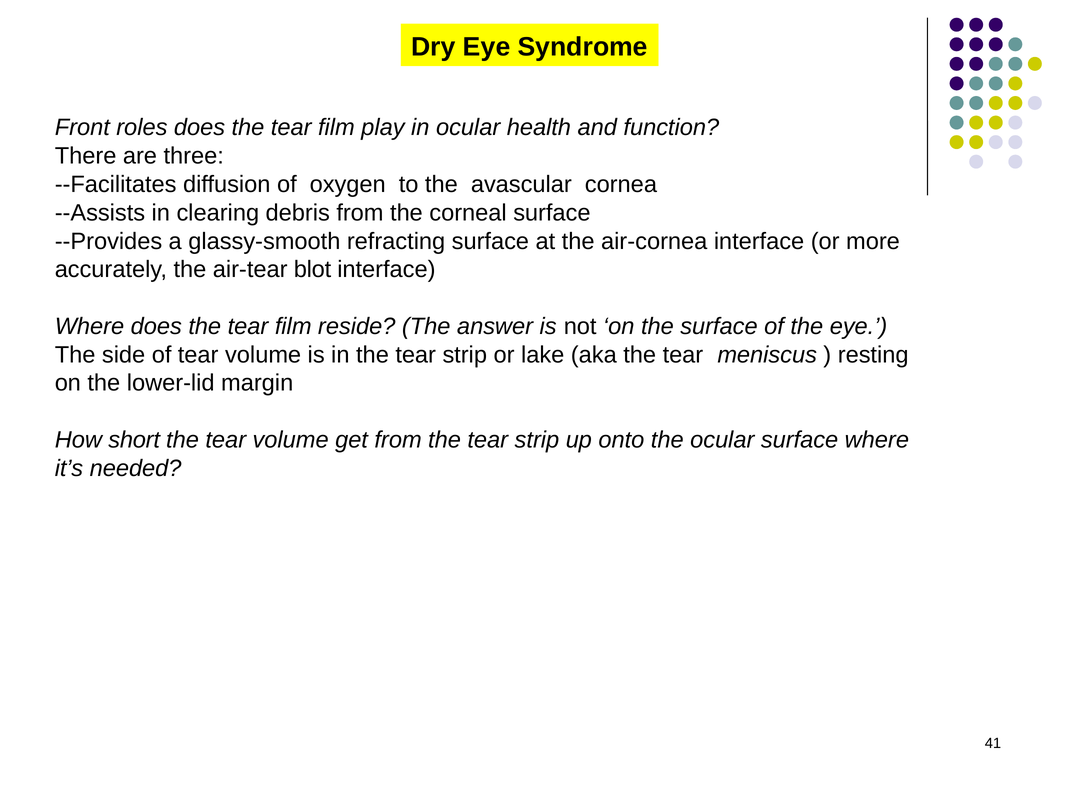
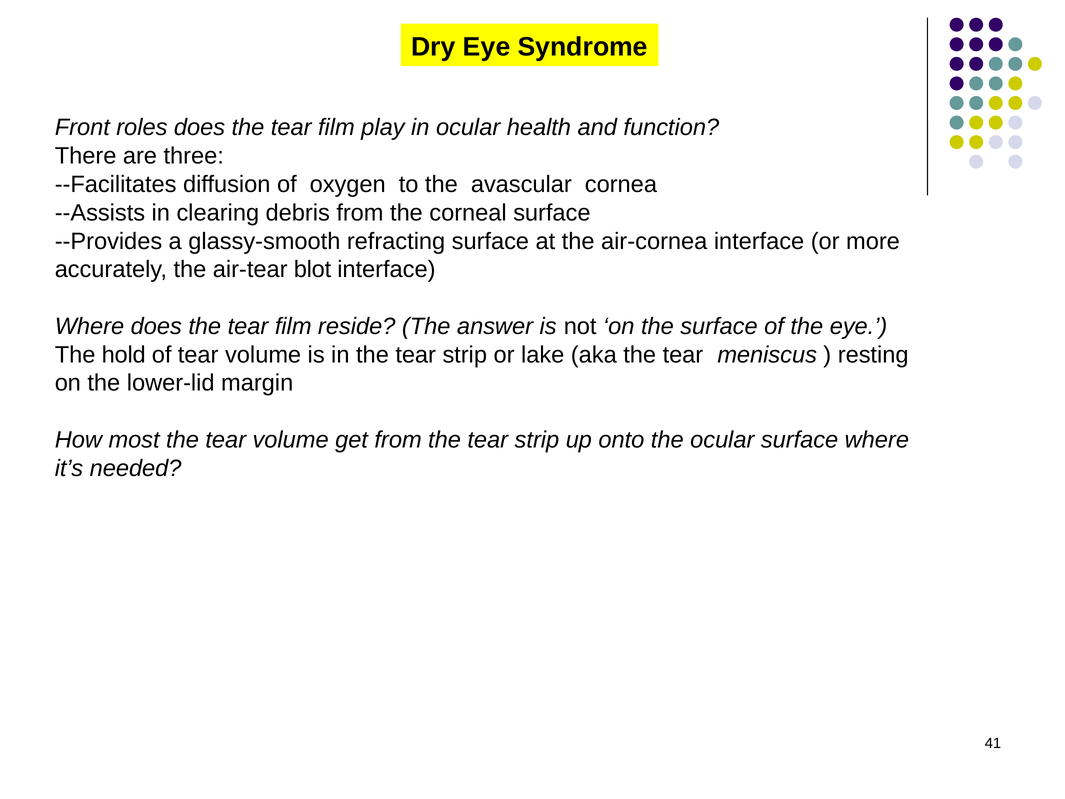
side: side -> hold (124, 355)
short: short -> most (134, 440)
